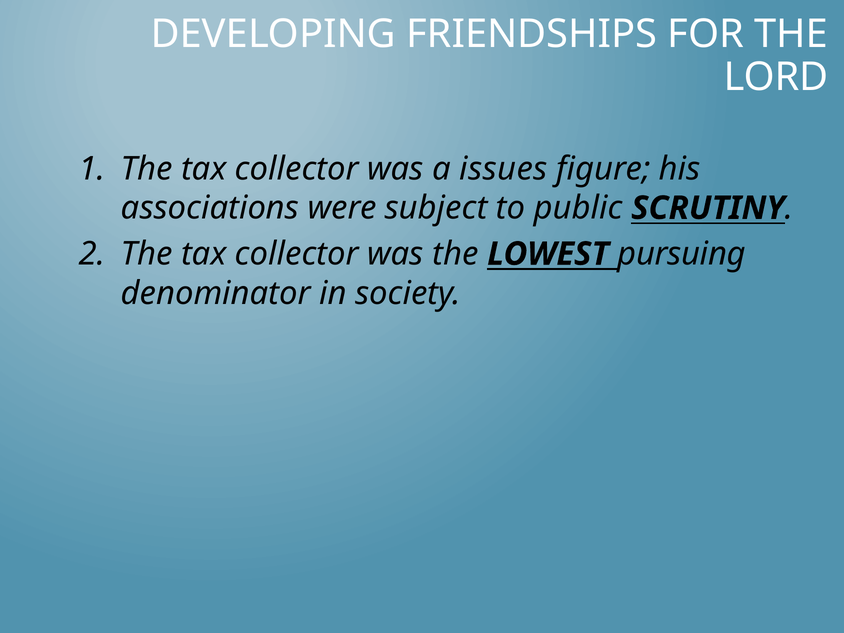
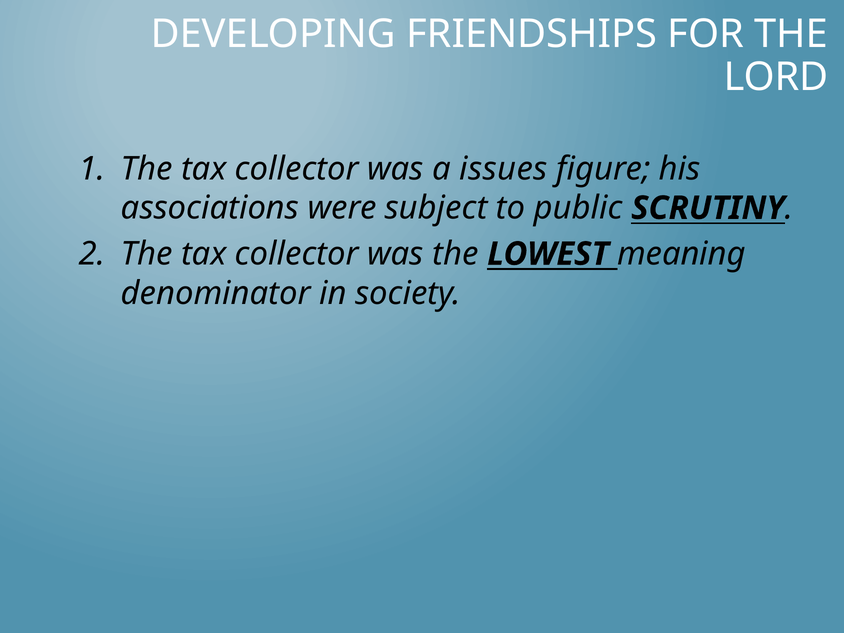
pursuing: pursuing -> meaning (682, 254)
